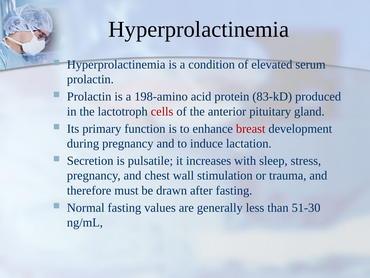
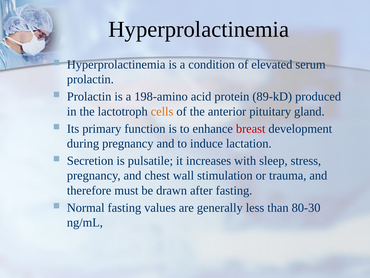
83-kD: 83-kD -> 89-kD (272, 96)
cells colour: red -> orange (162, 111)
51-30: 51-30 -> 80-30 (306, 207)
